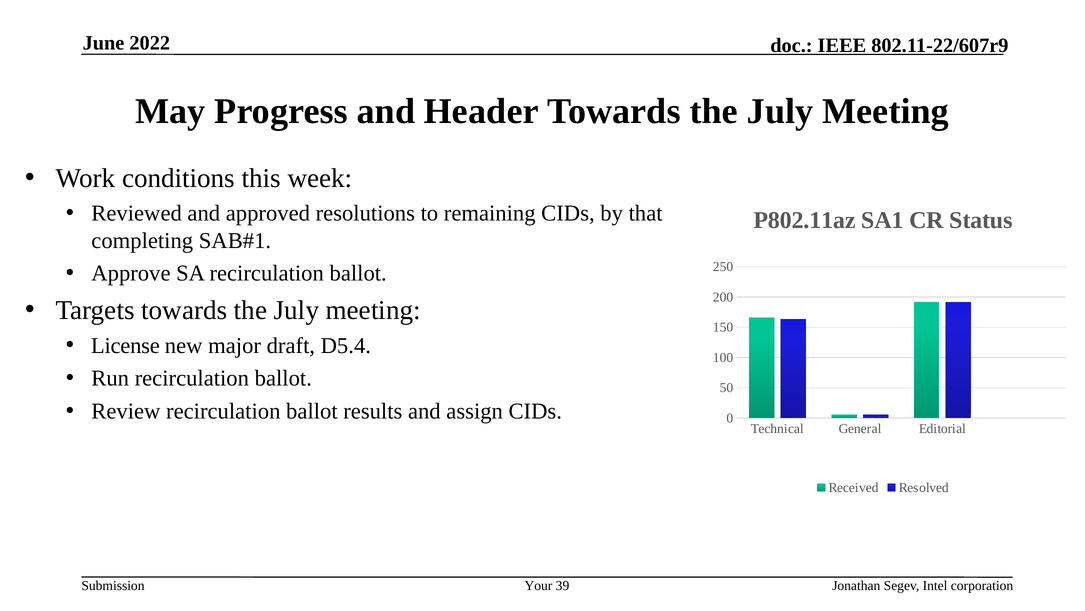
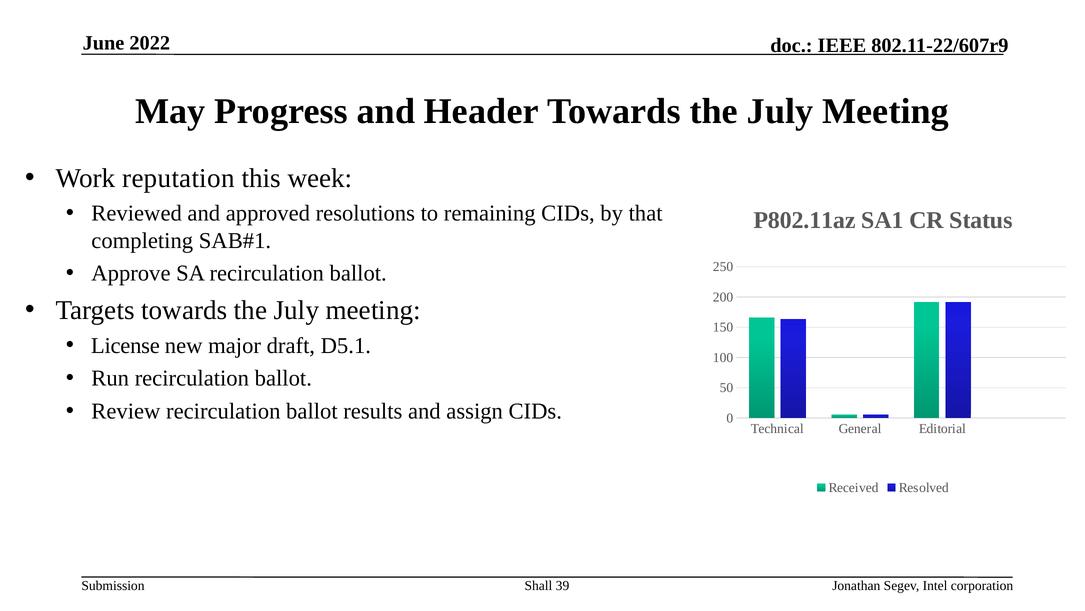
conditions: conditions -> reputation (178, 178)
D5.4: D5.4 -> D5.1 (346, 345)
Your: Your -> Shall (538, 585)
